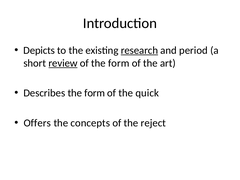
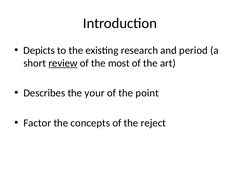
research underline: present -> none (139, 50)
of the form: form -> most (119, 63)
Describes the form: form -> your (95, 93)
quick: quick -> point (147, 93)
Offers: Offers -> Factor (37, 123)
